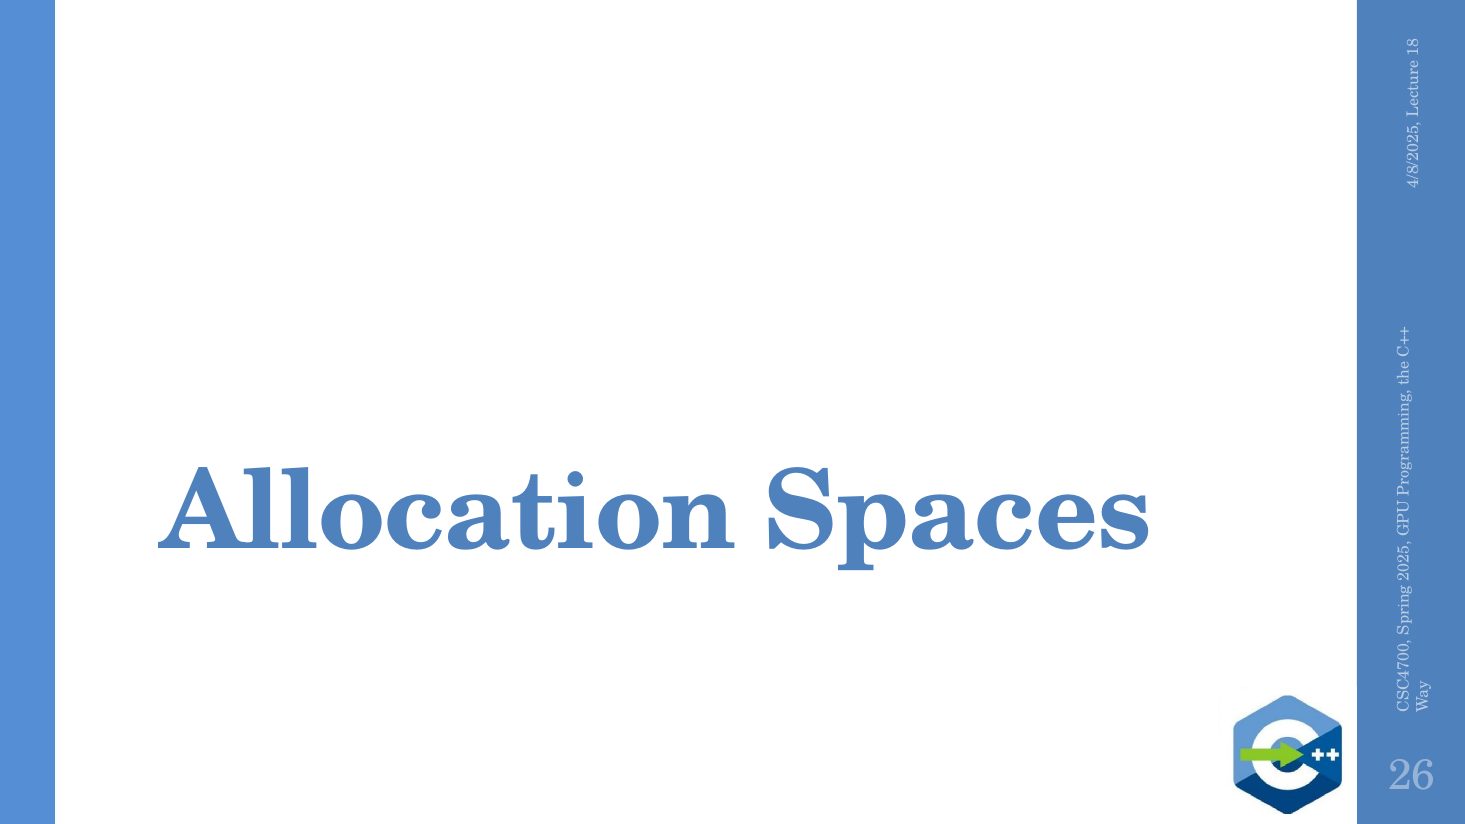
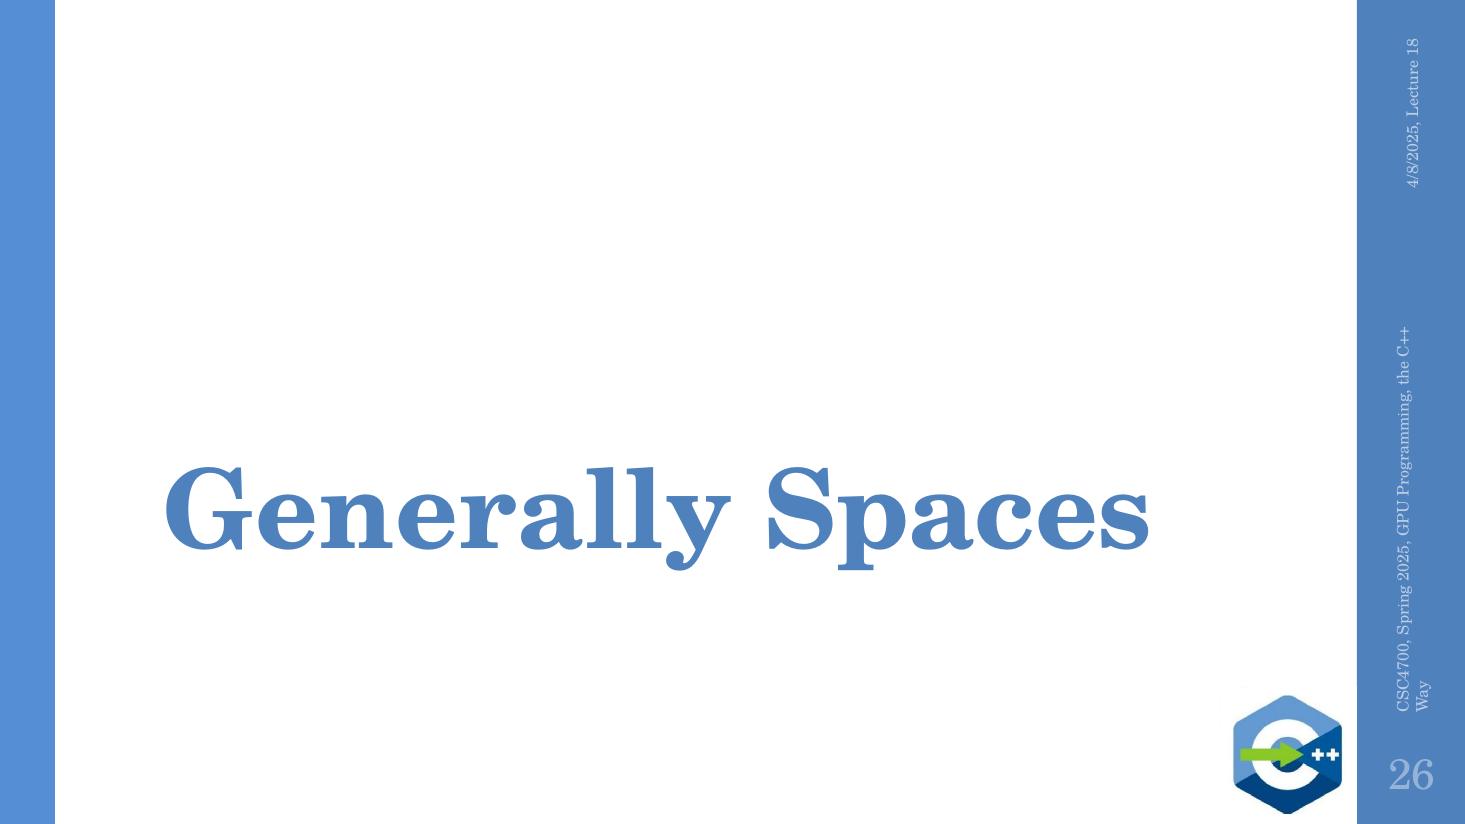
Allocation: Allocation -> Generally (448, 513)
